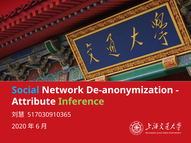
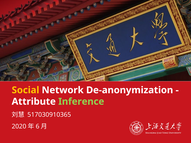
Social colour: light blue -> yellow (25, 90)
